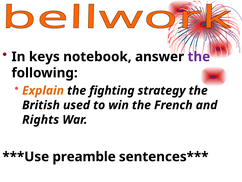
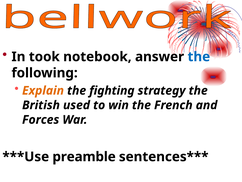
keys: keys -> took (44, 57)
the colour: purple -> blue (199, 57)
Rights: Rights -> Forces (41, 119)
